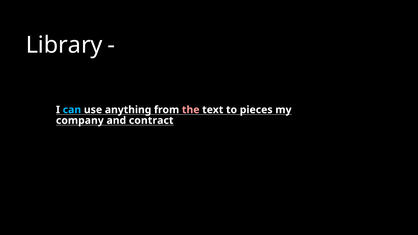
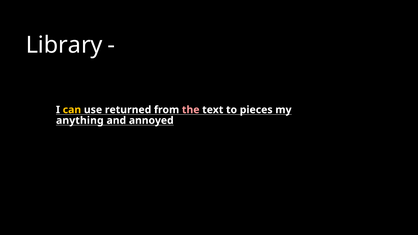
can colour: light blue -> yellow (72, 110)
anything: anything -> returned (128, 110)
company: company -> anything (80, 121)
contract: contract -> annoyed (151, 121)
